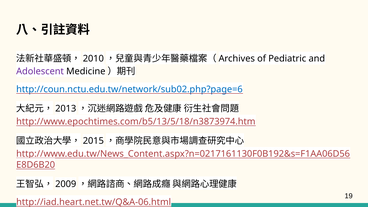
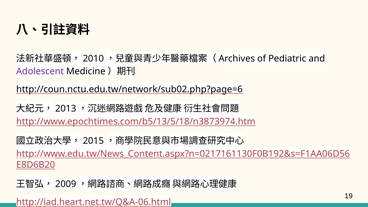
http://coun.nctu.edu.tw/network/sub02.php?page=6 colour: blue -> black (129, 89)
